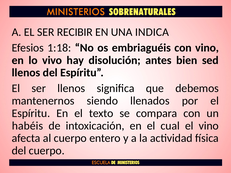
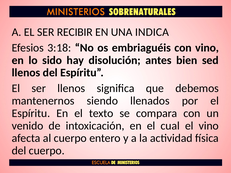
1:18: 1:18 -> 3:18 (59, 48)
vivo: vivo -> sido (52, 60)
habéis: habéis -> venido (28, 126)
